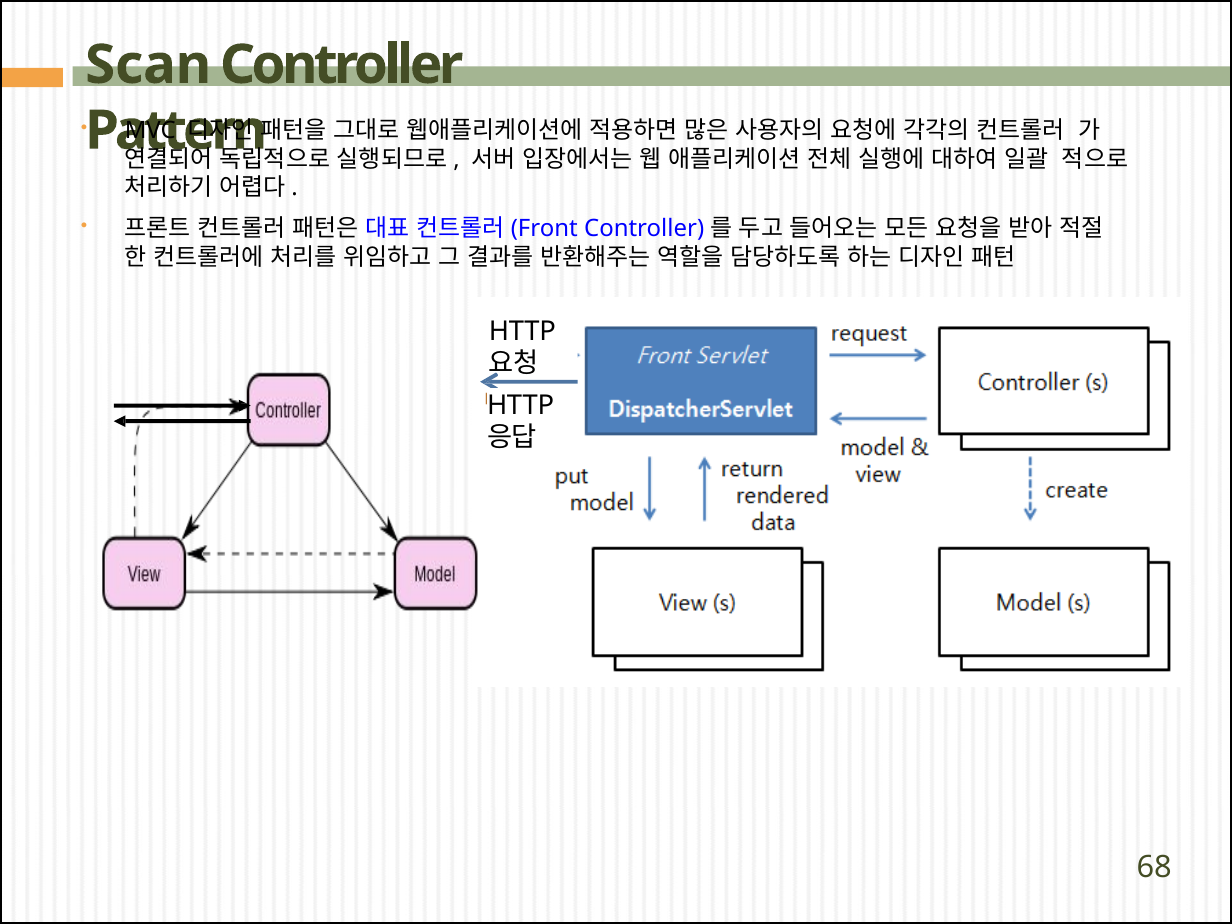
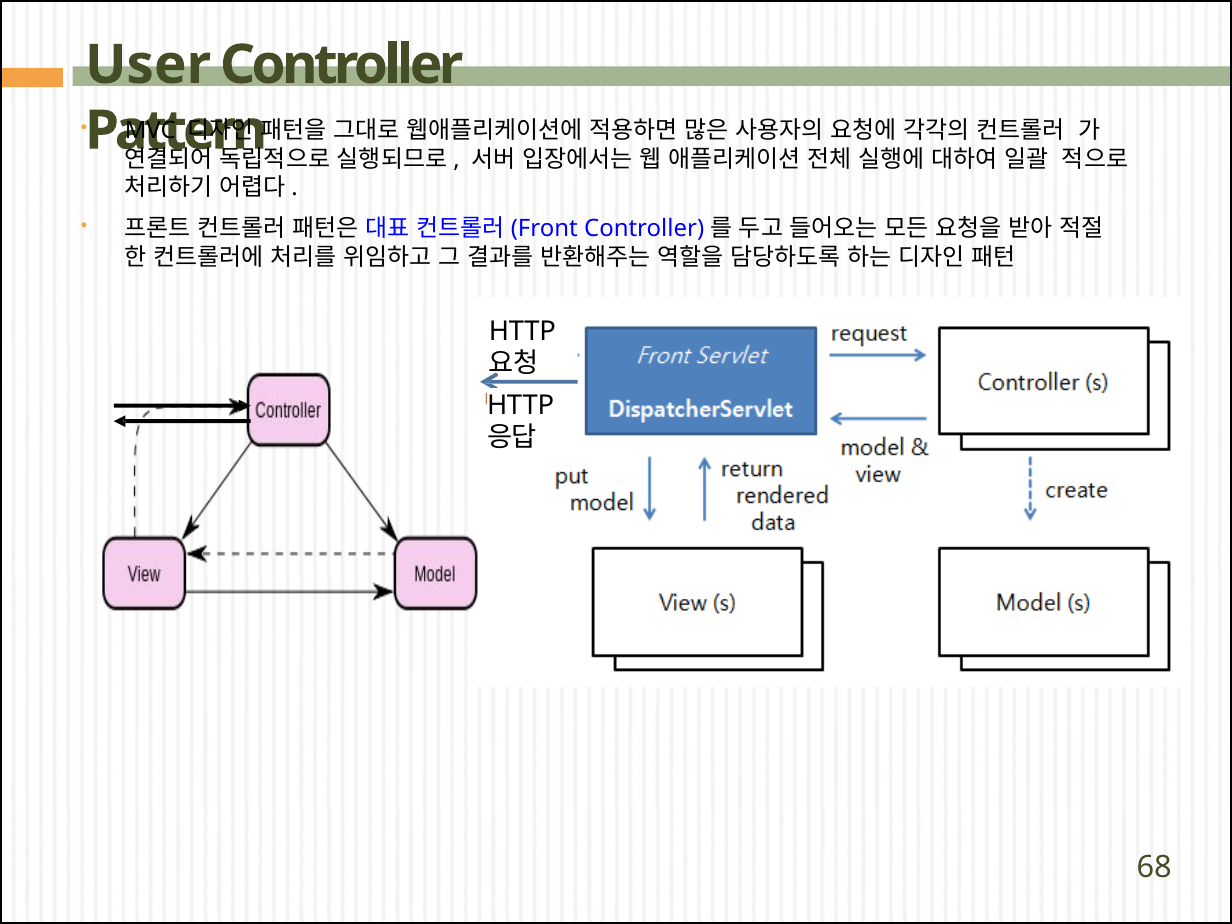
Scan: Scan -> User (148, 65)
